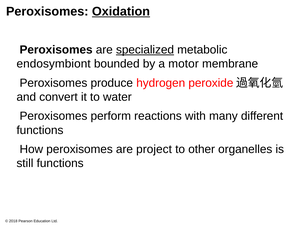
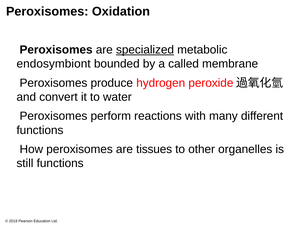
Oxidation underline: present -> none (121, 11)
motor: motor -> called (184, 64)
project: project -> tissues (154, 150)
